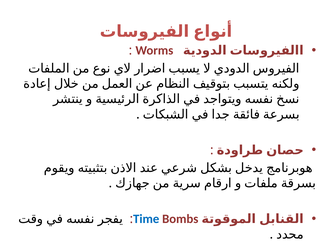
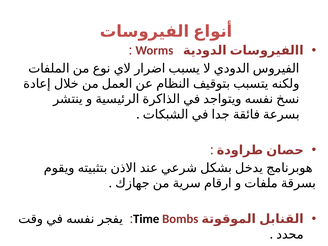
Time colour: blue -> black (146, 219)
